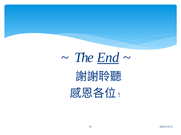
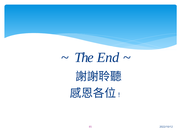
End underline: present -> none (108, 58)
